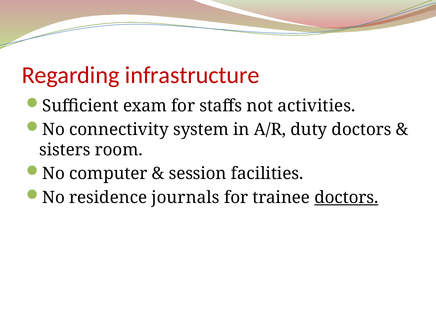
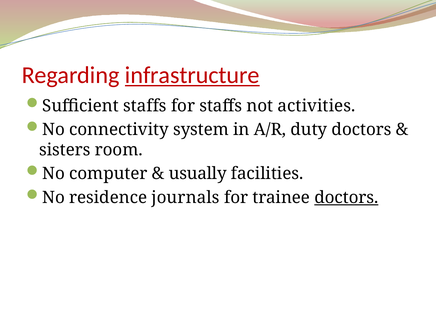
infrastructure underline: none -> present (192, 75)
Sufficient exam: exam -> staffs (145, 106)
session: session -> usually (198, 174)
